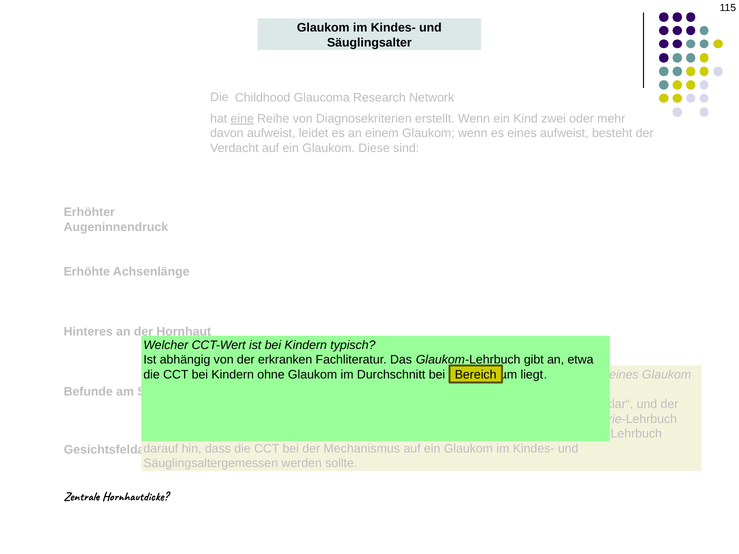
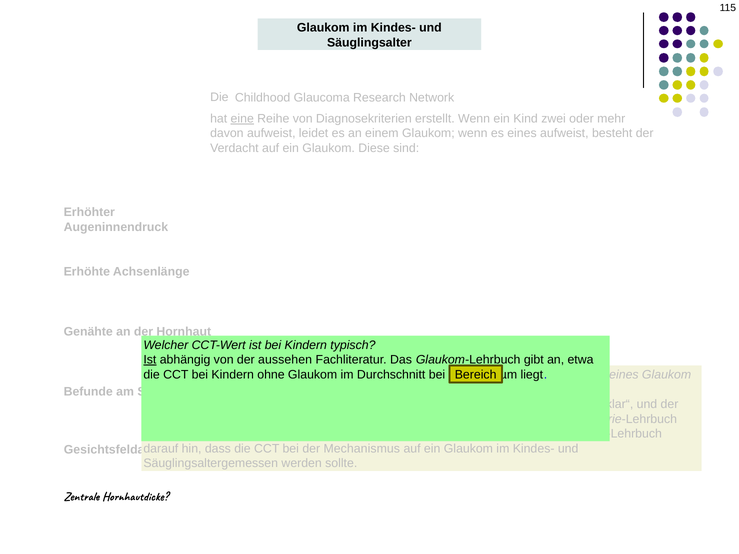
Hinteres: Hinteres -> Genähte (88, 332)
Ist underline: none -> present (150, 360)
erkranken: erkranken -> aussehen (285, 360)
